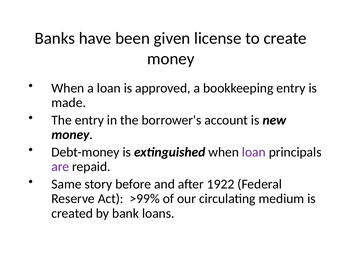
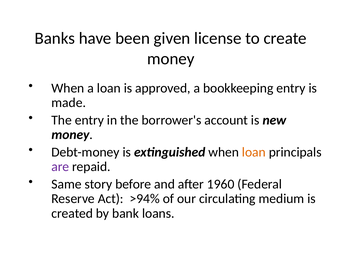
loan colour: purple -> orange (254, 152)
1922: 1922 -> 1960 (221, 184)
>99%: >99% -> >94% (145, 199)
